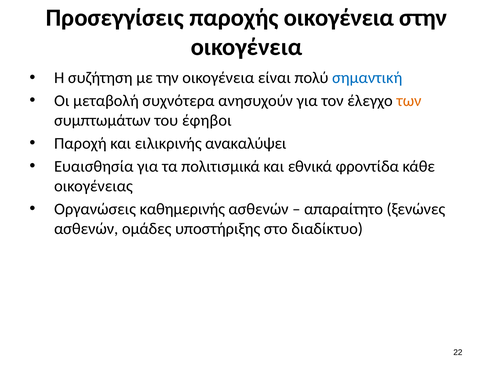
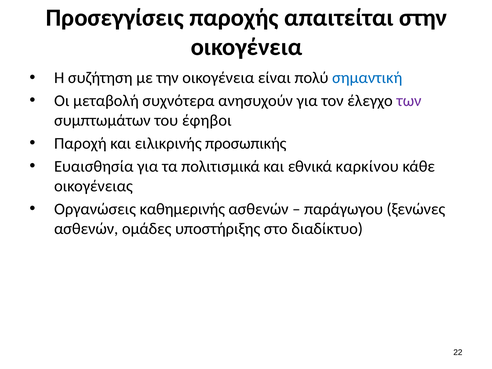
παροχής οικογένεια: οικογένεια -> απαιτείται (339, 18)
των colour: orange -> purple (409, 101)
ανακαλύψει: ανακαλύψει -> προσωπικής (246, 143)
φροντίδα: φροντίδα -> καρκίνου (367, 166)
απαραίτητο: απαραίτητο -> παράγωγου (344, 209)
